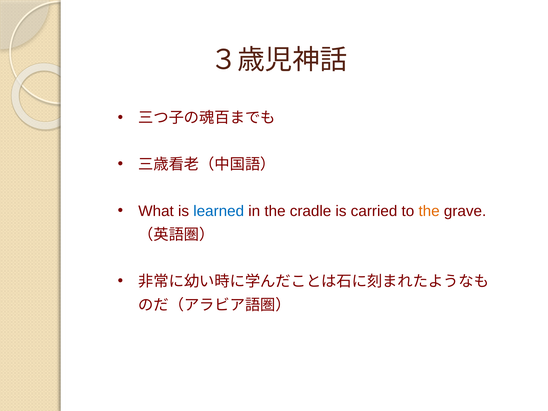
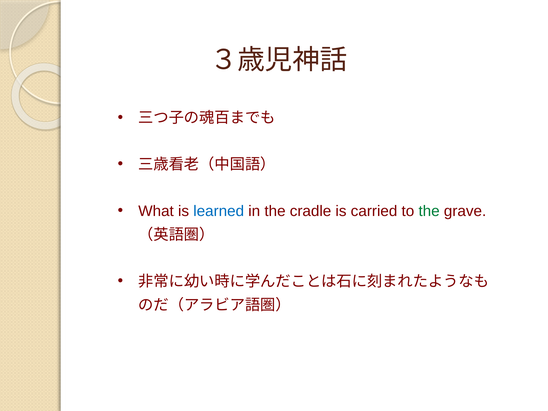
the colour: orange -> green (429, 211)
